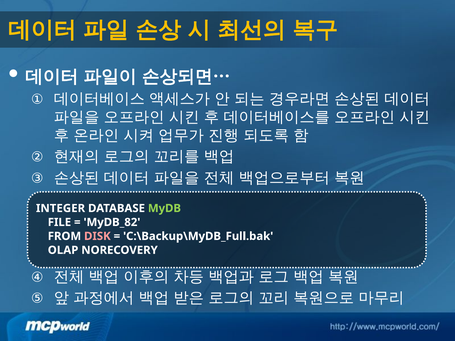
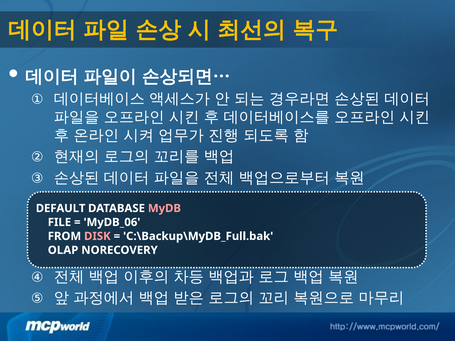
INTEGER: INTEGER -> DEFAULT (61, 208)
MyDB colour: light green -> pink (164, 208)
MyDB_82: MyDB_82 -> MyDB_06 (112, 222)
